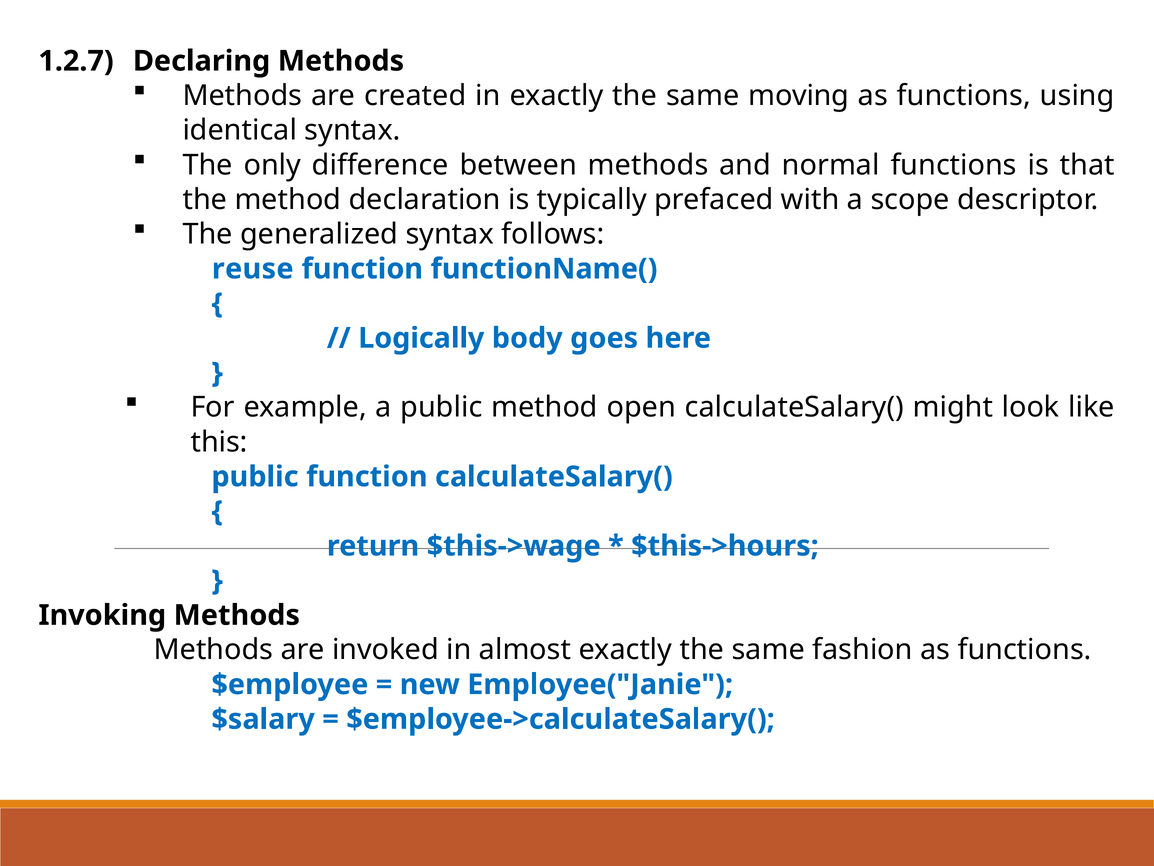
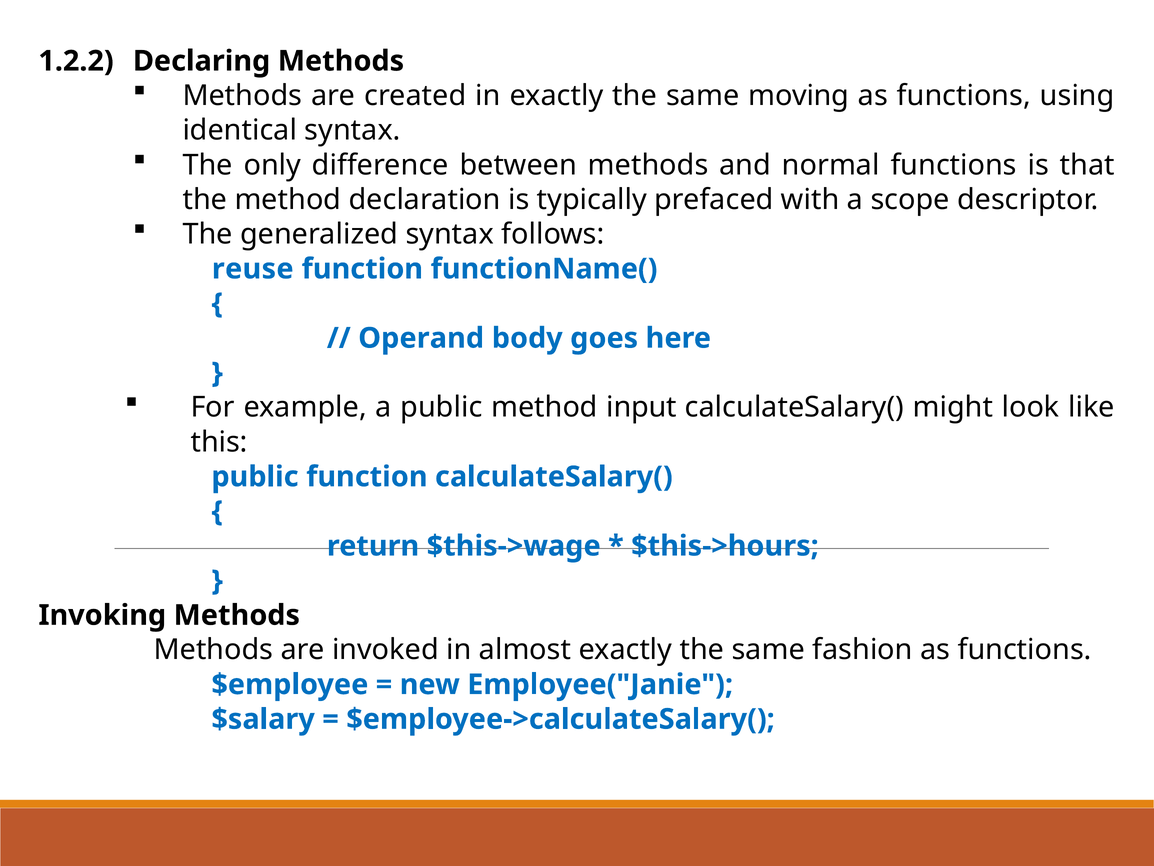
1.2.7: 1.2.7 -> 1.2.2 (76, 61)
Logically: Logically -> Operand (421, 338)
open: open -> input (642, 407)
